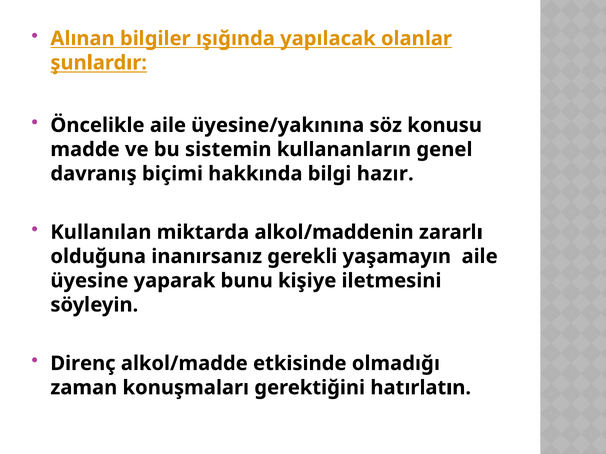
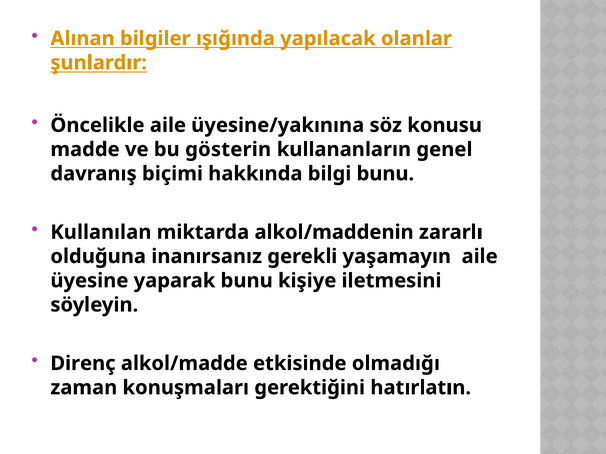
sistemin: sistemin -> gösterin (228, 150)
bilgi hazır: hazır -> bunu (385, 174)
